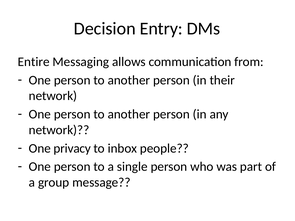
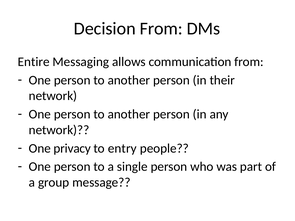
Decision Entry: Entry -> From (161, 29)
inbox: inbox -> entry (122, 148)
